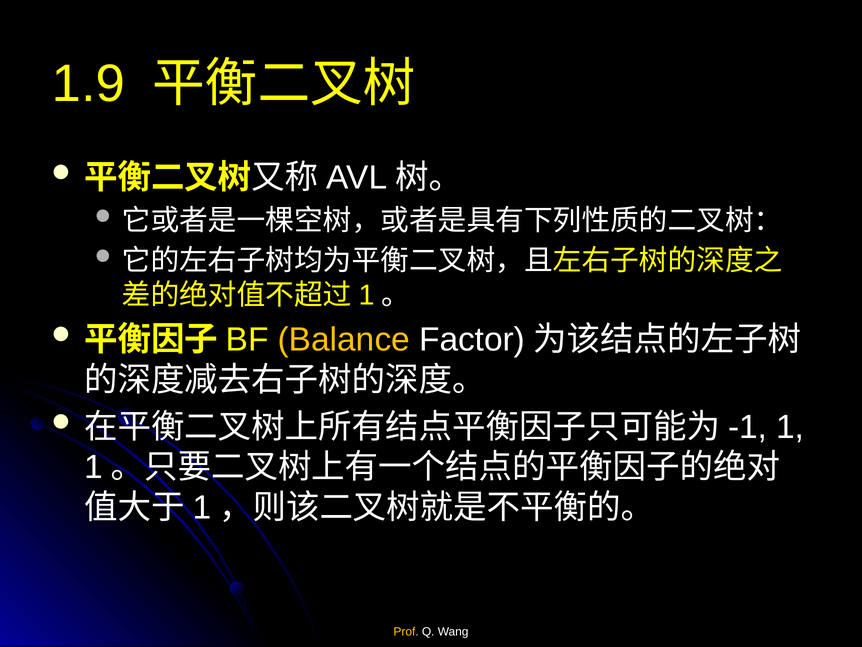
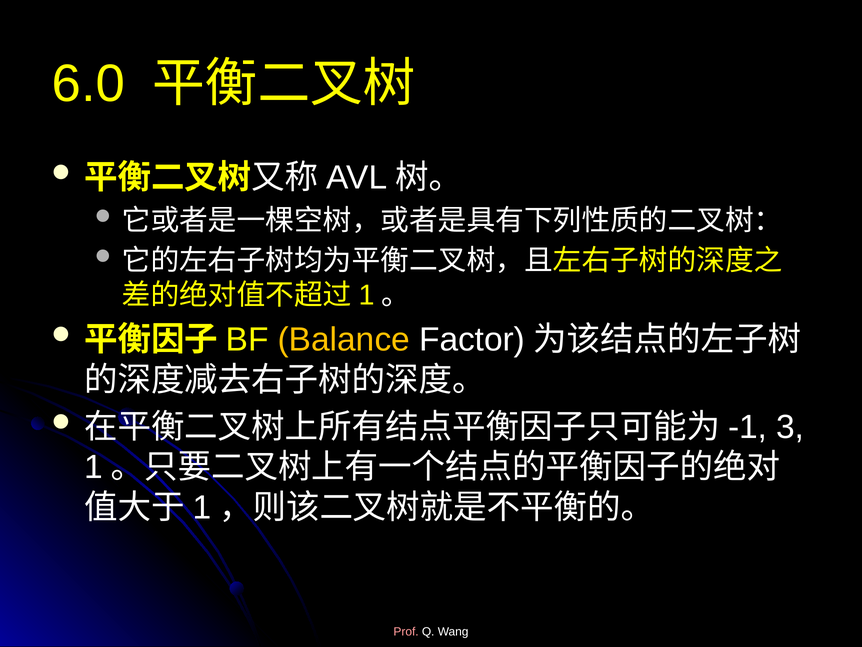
1.9: 1.9 -> 6.0 (88, 84)
1: 1 -> 3 (790, 427)
Prof colour: yellow -> pink (406, 631)
